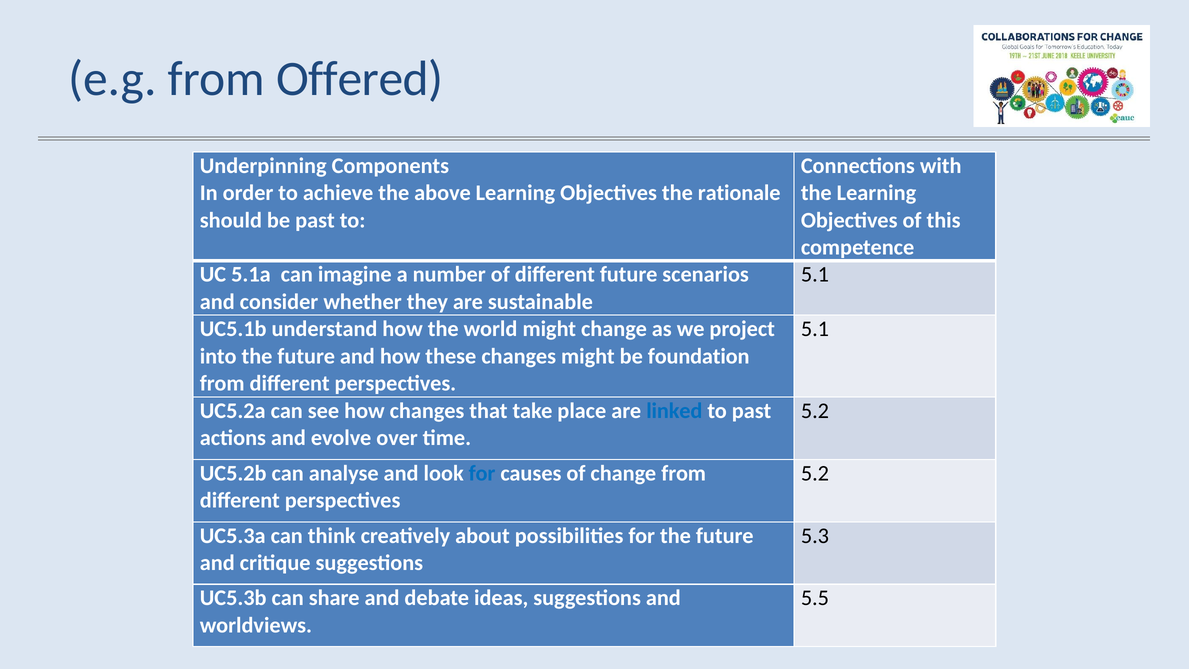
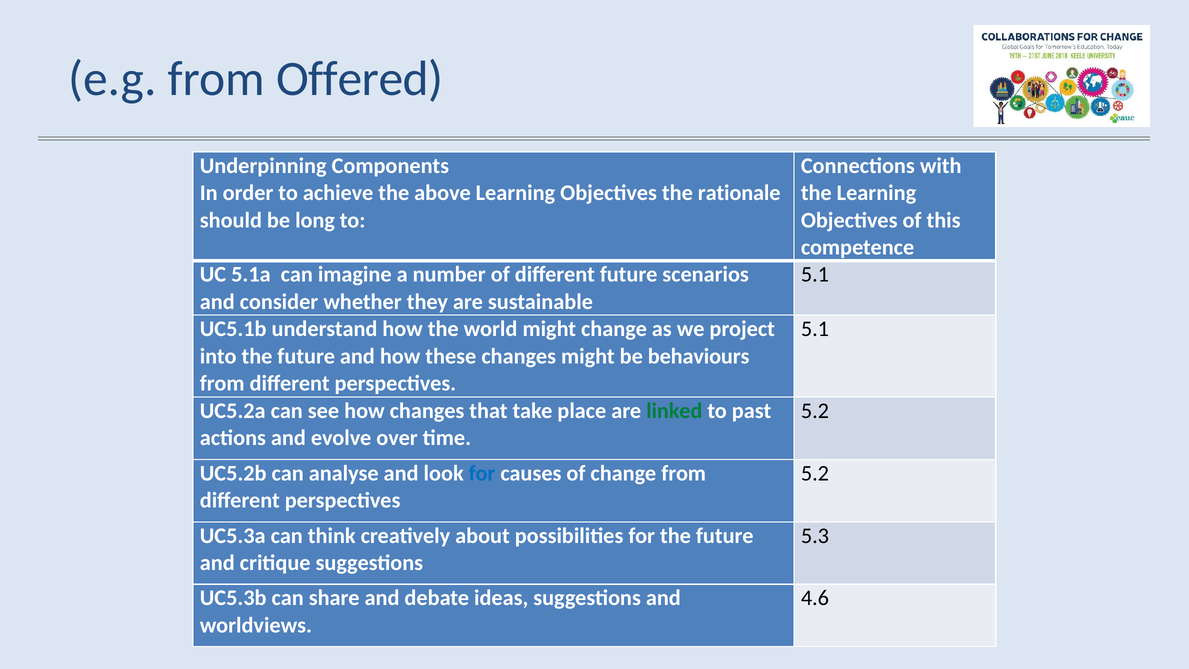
be past: past -> long (315, 220)
foundation: foundation -> behaviours (699, 356)
linked colour: blue -> green (674, 411)
5.5: 5.5 -> 4.6 (815, 598)
